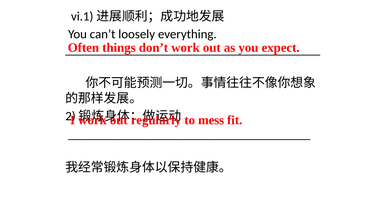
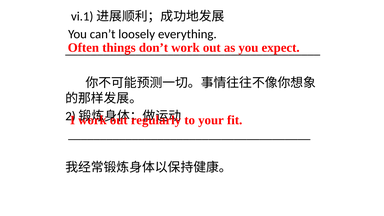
mess: mess -> your (211, 120)
